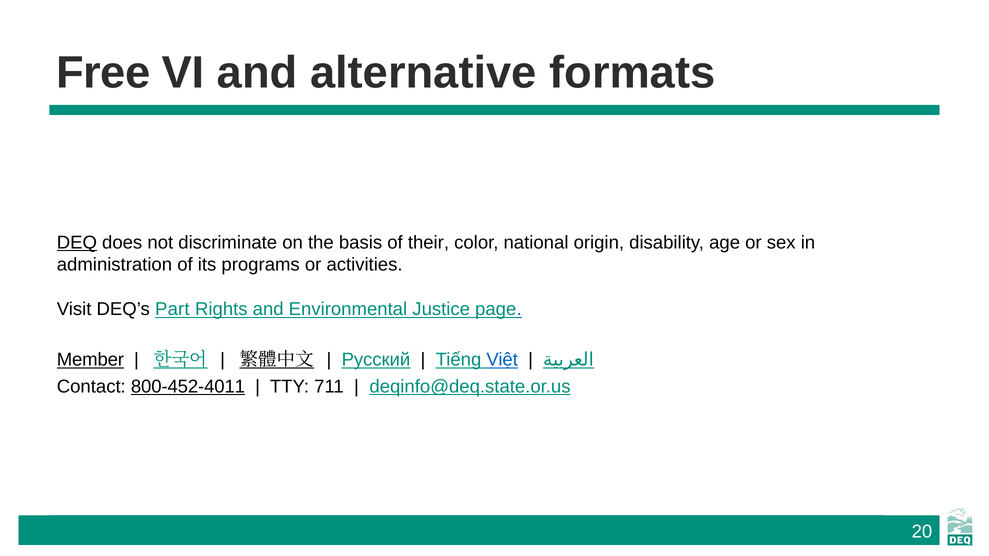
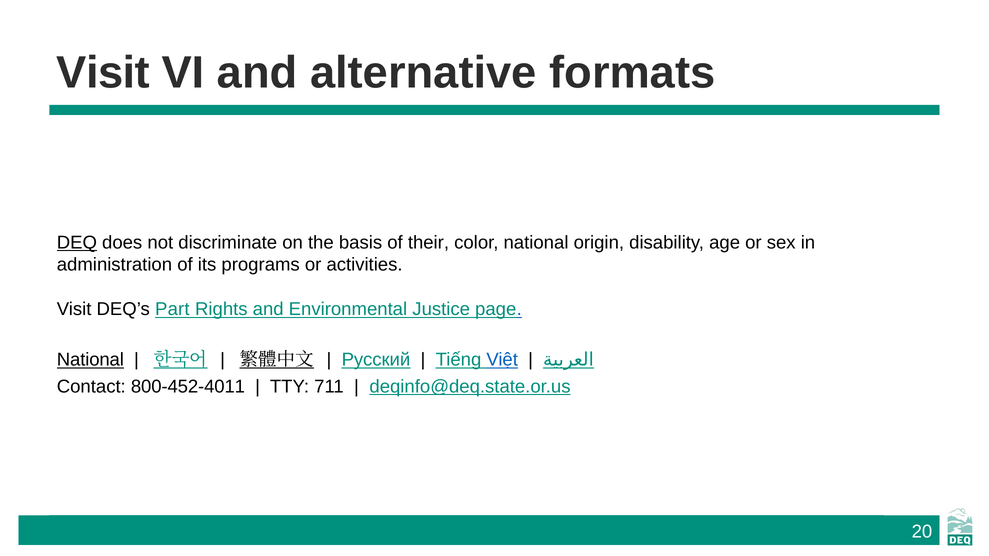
Free: Free -> Visit (103, 73)
Member: Member -> National (90, 360)
800-452-4011 underline: present -> none (188, 387)
